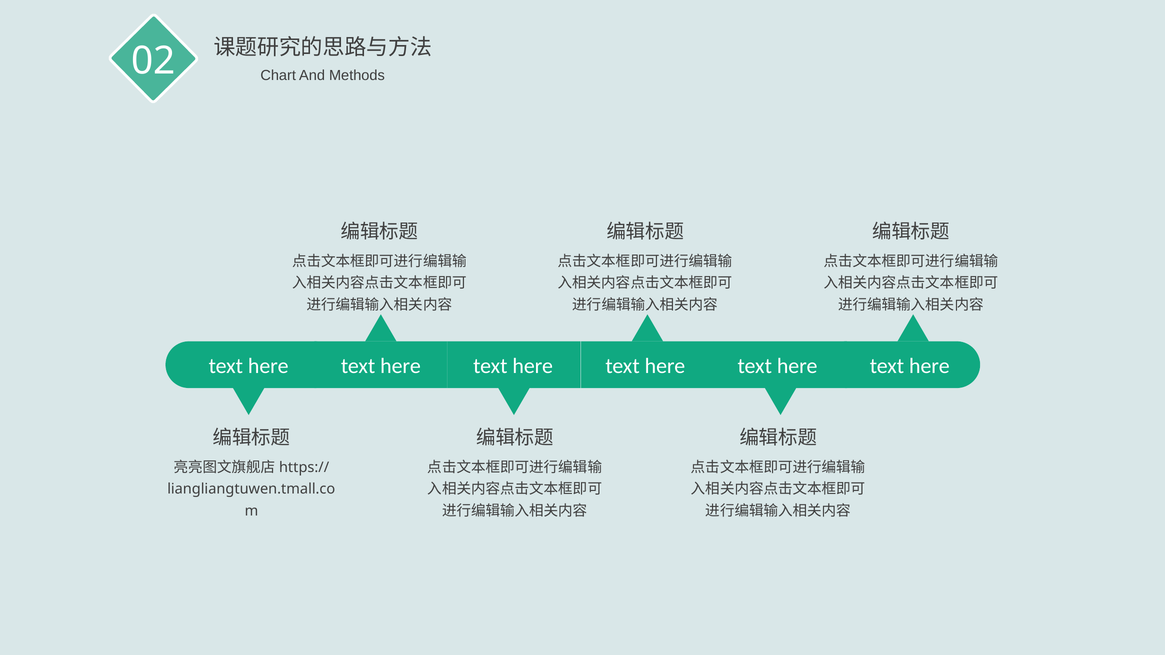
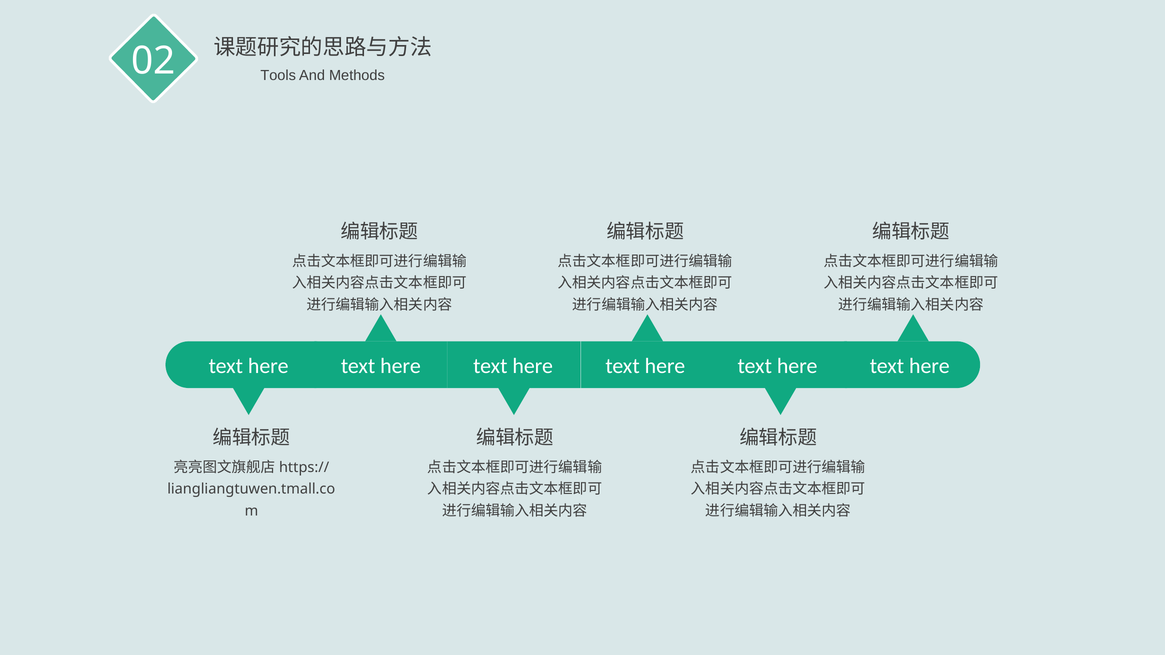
Chart: Chart -> Tools (278, 75)
